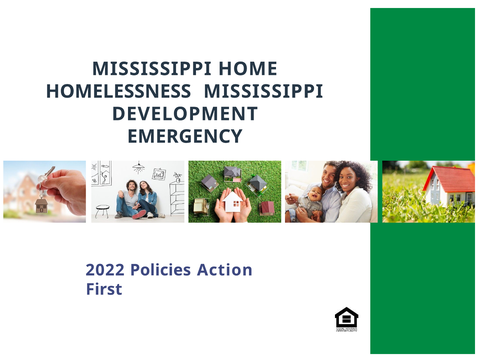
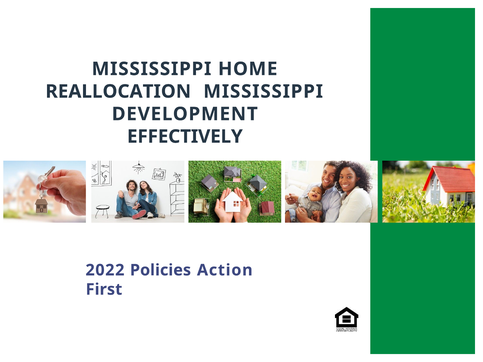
HOMELESSNESS: HOMELESSNESS -> REALLOCATION (118, 92)
EMERGENCY: EMERGENCY -> EFFECTIVELY (185, 137)
